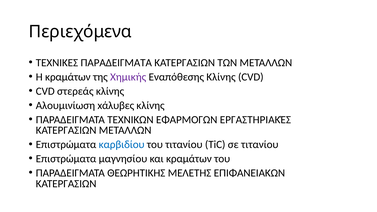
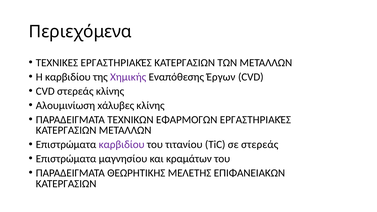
ΤΕΧΝΙΚΕΣ ΠΑΡΑΔΕΙΓΜΑΤΑ: ΠΑΡΑΔΕΙΓΜΑΤΑ -> ΕΡΓΑΣΤΗΡΙΑΚΈΣ (116, 63)
Η κραμάτων: κραμάτων -> καρβιδίου (68, 77)
Εναπόθεσης Κλίνης: Κλίνης -> Έργων (221, 77)
καρβιδίου colour: blue -> purple (122, 145)
σε τιτανίου: τιτανίου -> στερεάς (260, 145)
